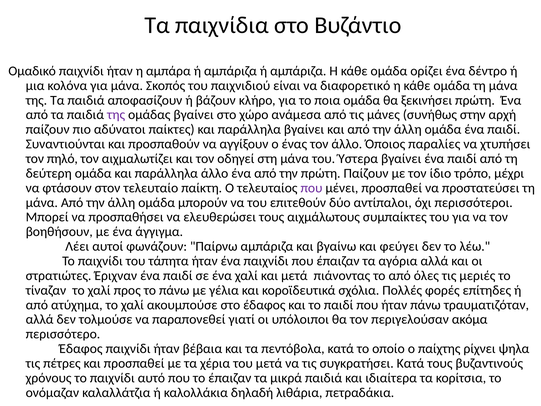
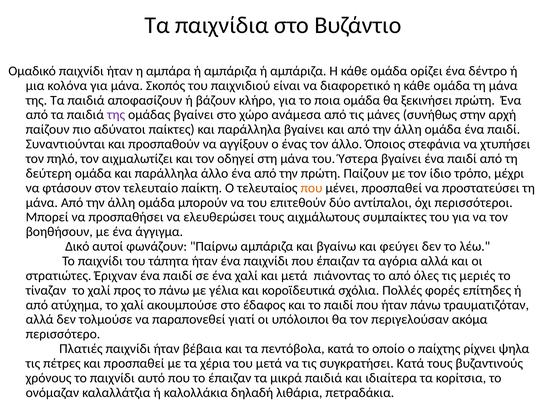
παραλίες: παραλίες -> στεφάνια (434, 144)
που colour: purple -> orange (311, 188)
Λέει: Λέει -> Δικό (77, 246)
Έδαφος: Έδαφος -> Πλατιές (81, 349)
